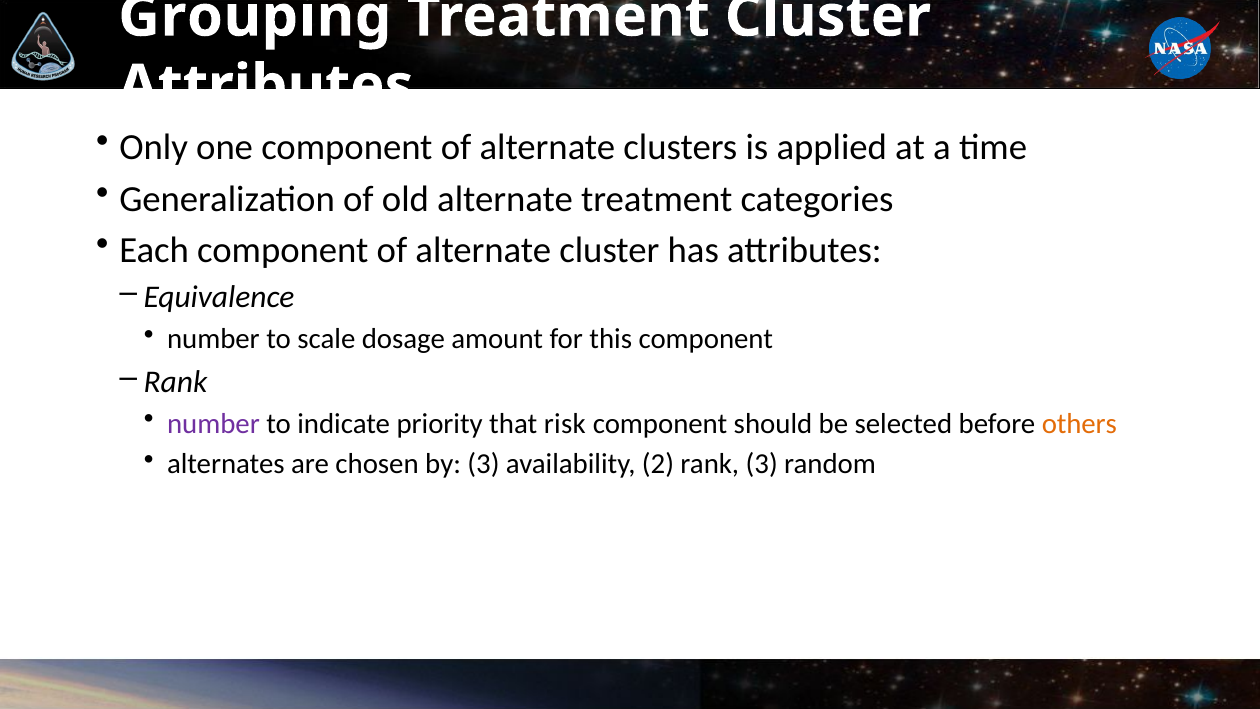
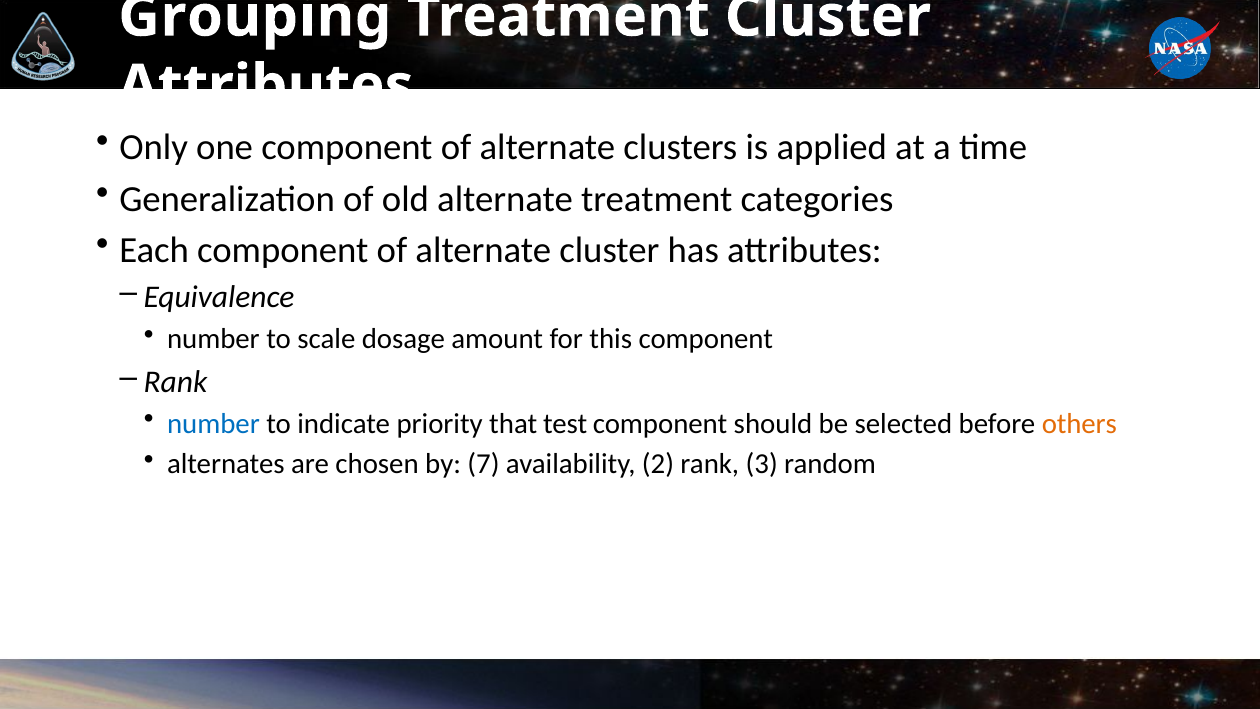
number colour: purple -> blue (213, 424)
risk: risk -> test (565, 424)
by 3: 3 -> 7 (483, 464)
